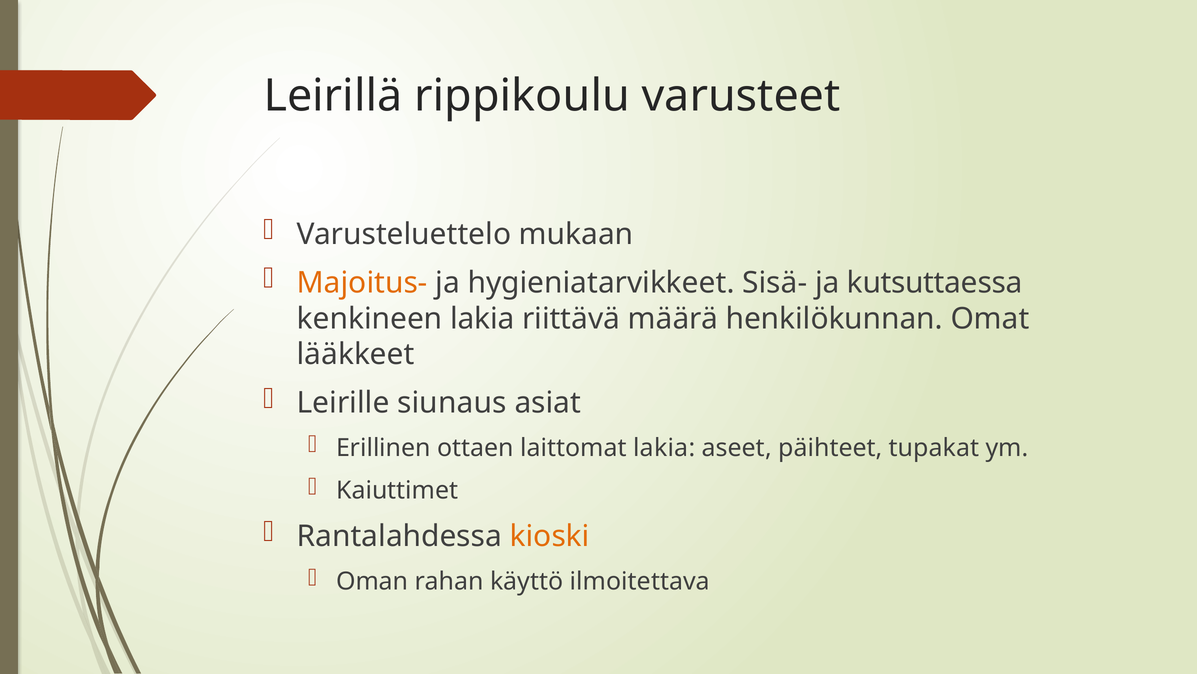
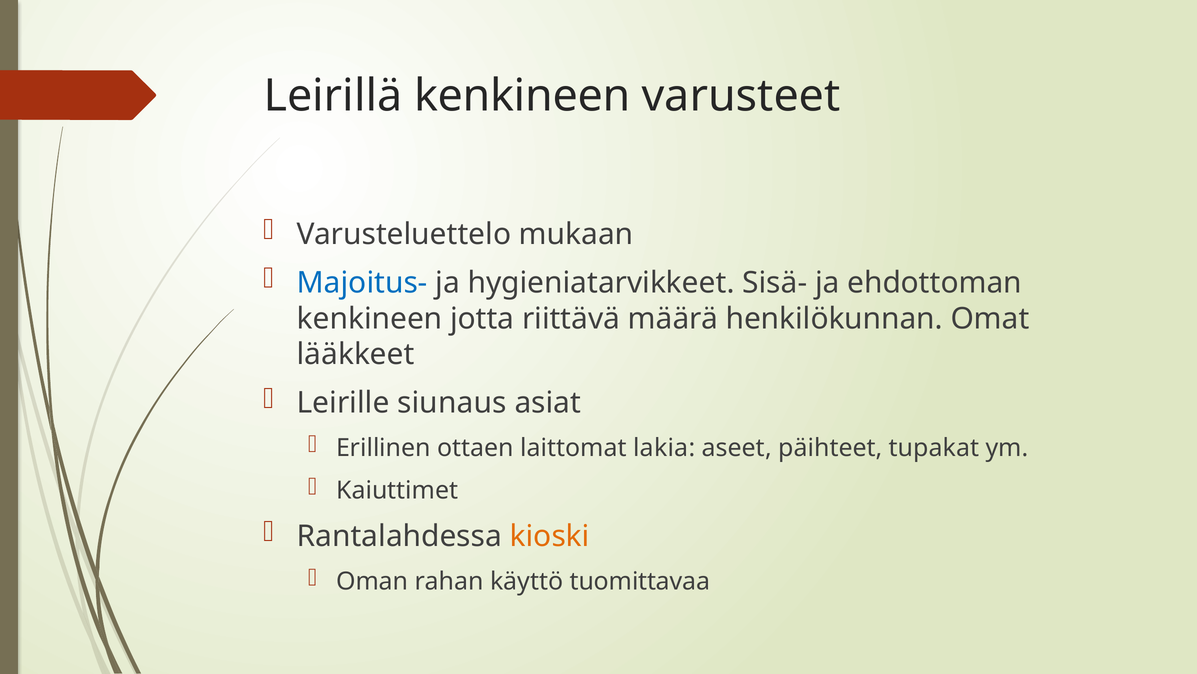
Leirillä rippikoulu: rippikoulu -> kenkineen (522, 96)
Majoitus- colour: orange -> blue (362, 282)
kutsuttaessa: kutsuttaessa -> ehdottoman (935, 282)
kenkineen lakia: lakia -> jotta (482, 318)
ilmoitettava: ilmoitettava -> tuomittavaa (640, 581)
